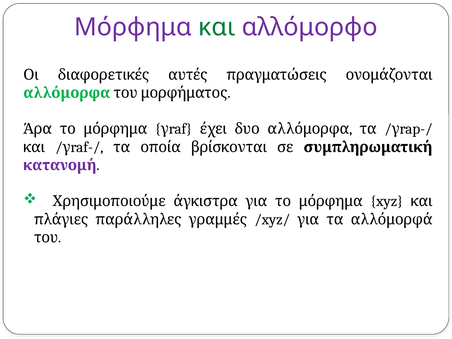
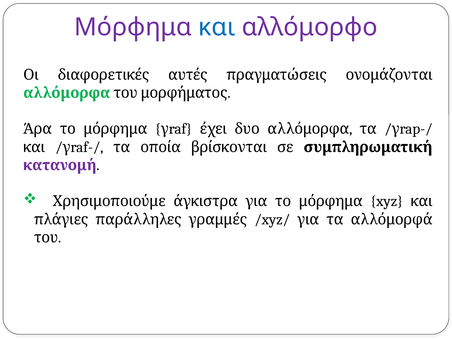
και colour: green -> blue (217, 27)
